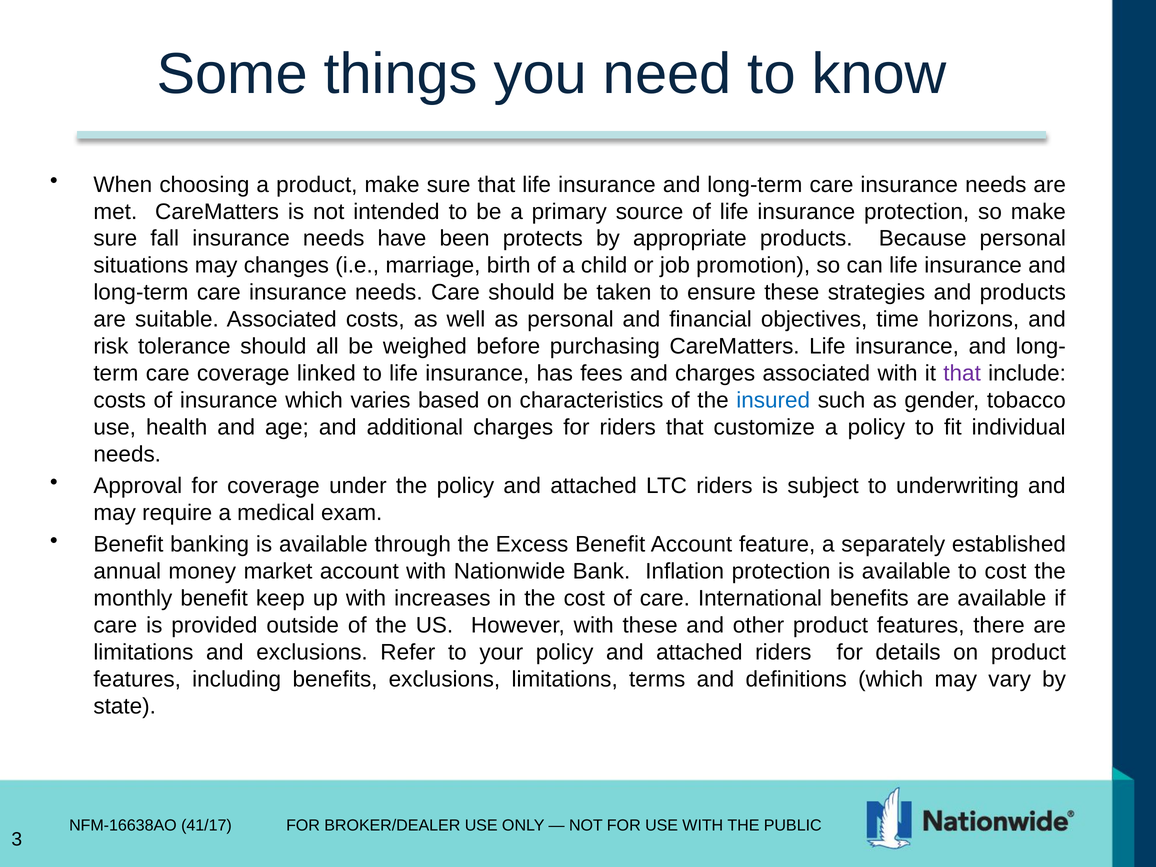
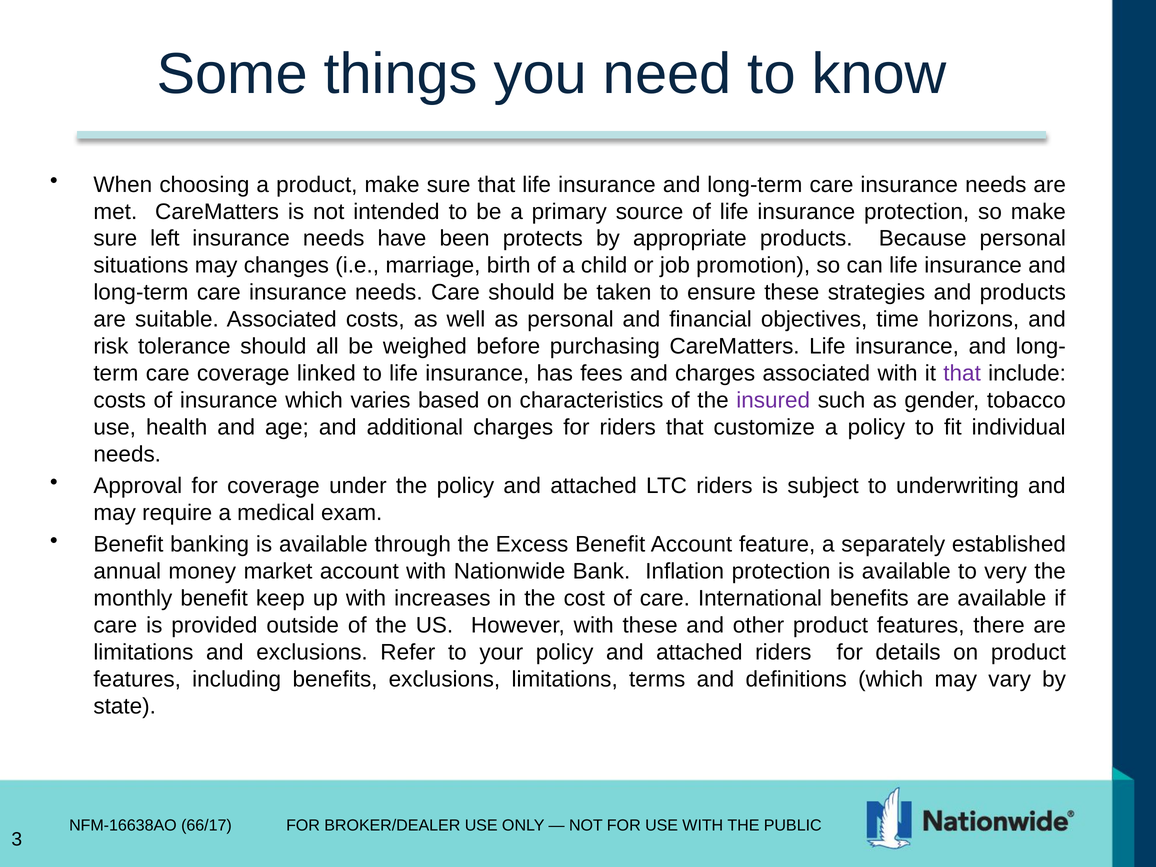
fall: fall -> left (165, 239)
insured colour: blue -> purple (773, 401)
to cost: cost -> very (1006, 571)
41/17: 41/17 -> 66/17 (206, 826)
